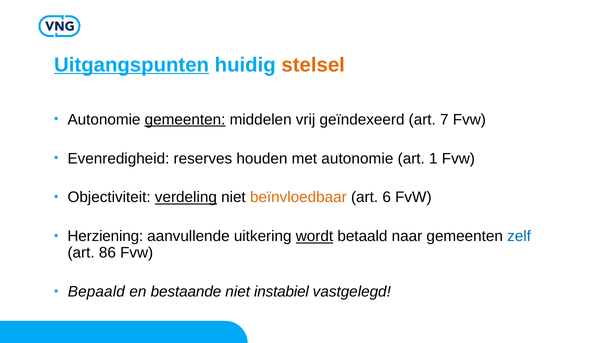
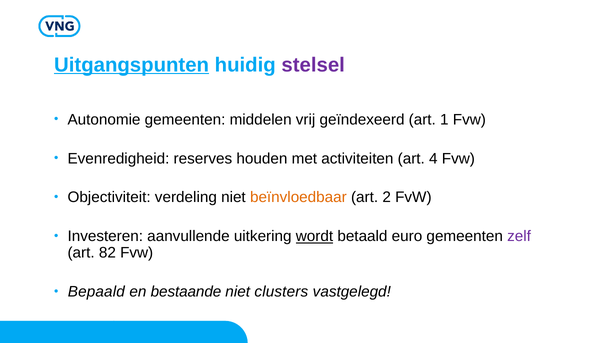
stelsel colour: orange -> purple (313, 65)
gemeenten underline: present -> none (185, 120)
7: 7 -> 1 (444, 120)
met autonomie: autonomie -> activiteiten (357, 159)
1: 1 -> 4 (433, 159)
verdeling underline: present -> none (186, 198)
6: 6 -> 2 (387, 198)
Herziening: Herziening -> Investeren (105, 237)
naar: naar -> euro (407, 237)
zelf colour: blue -> purple (519, 237)
86: 86 -> 82 (107, 253)
instabiel: instabiel -> clusters (281, 292)
